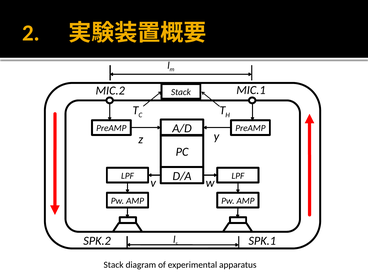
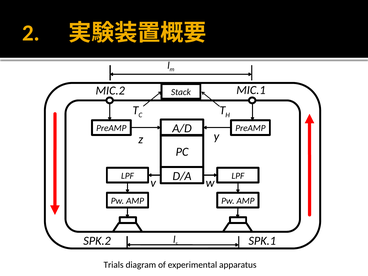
Stack: Stack -> Trials (114, 265)
